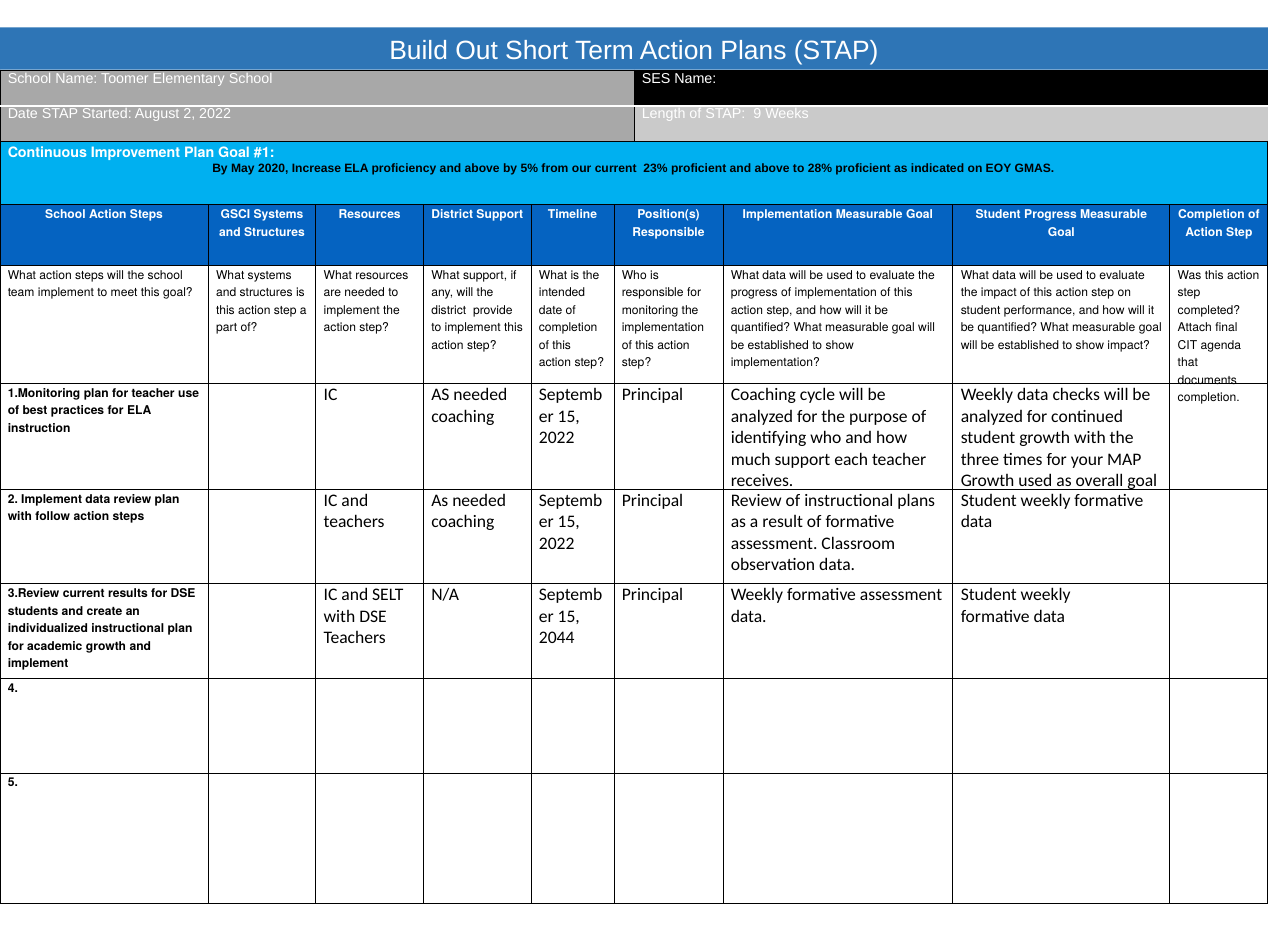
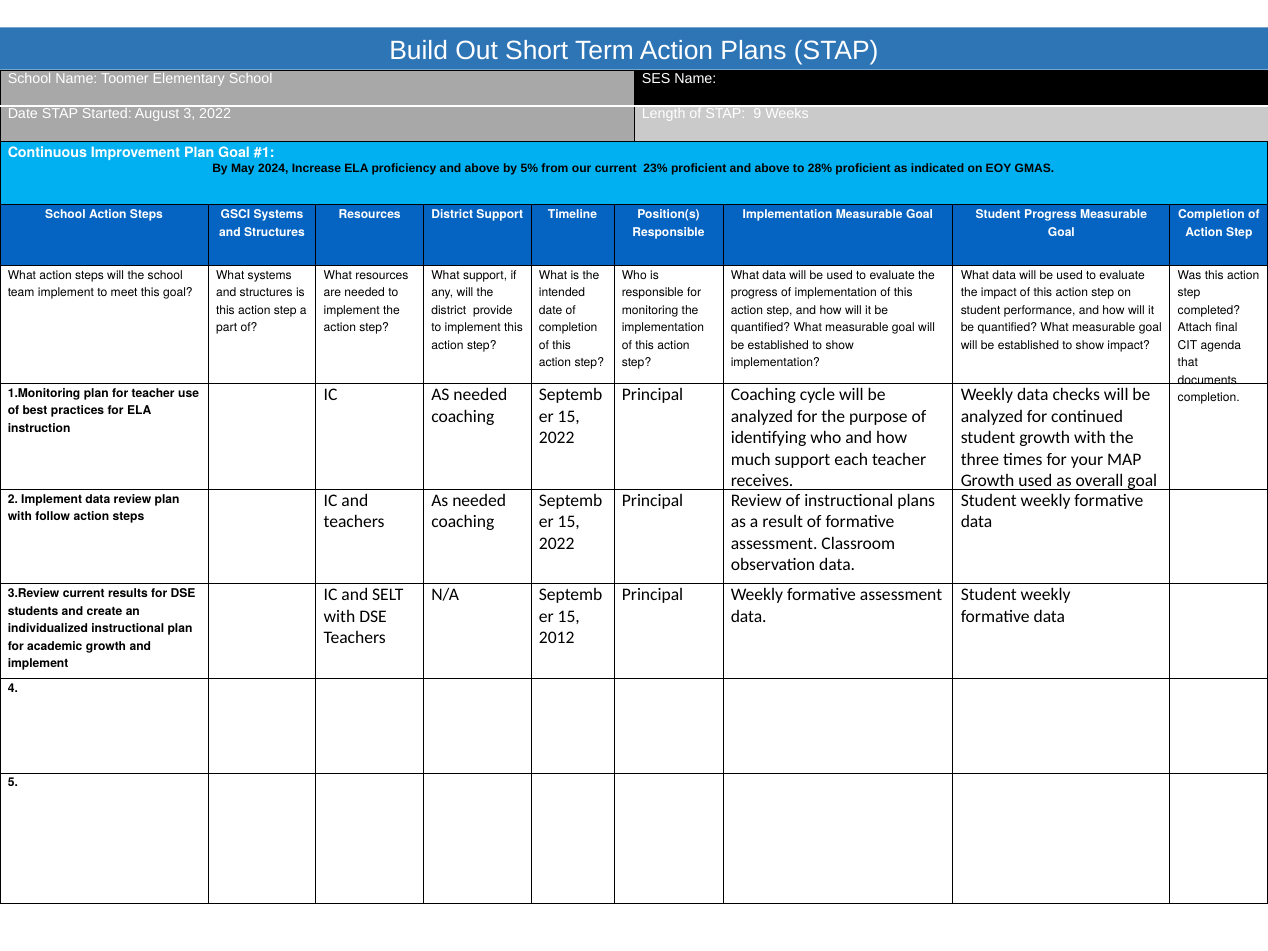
August 2: 2 -> 3 (189, 114)
2020: 2020 -> 2024 (273, 169)
2044: 2044 -> 2012 (557, 638)
